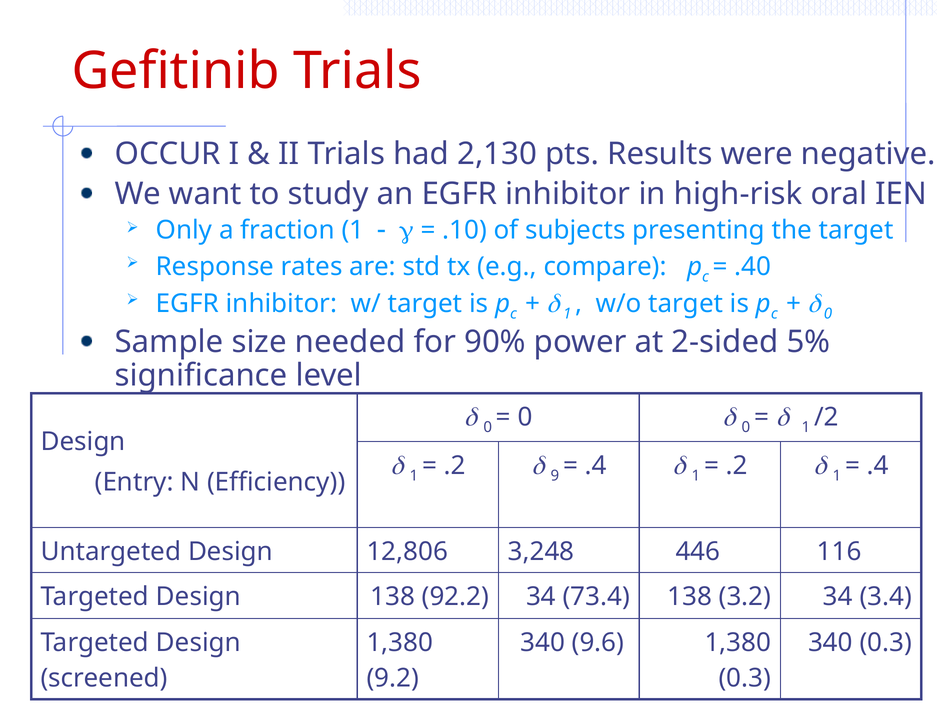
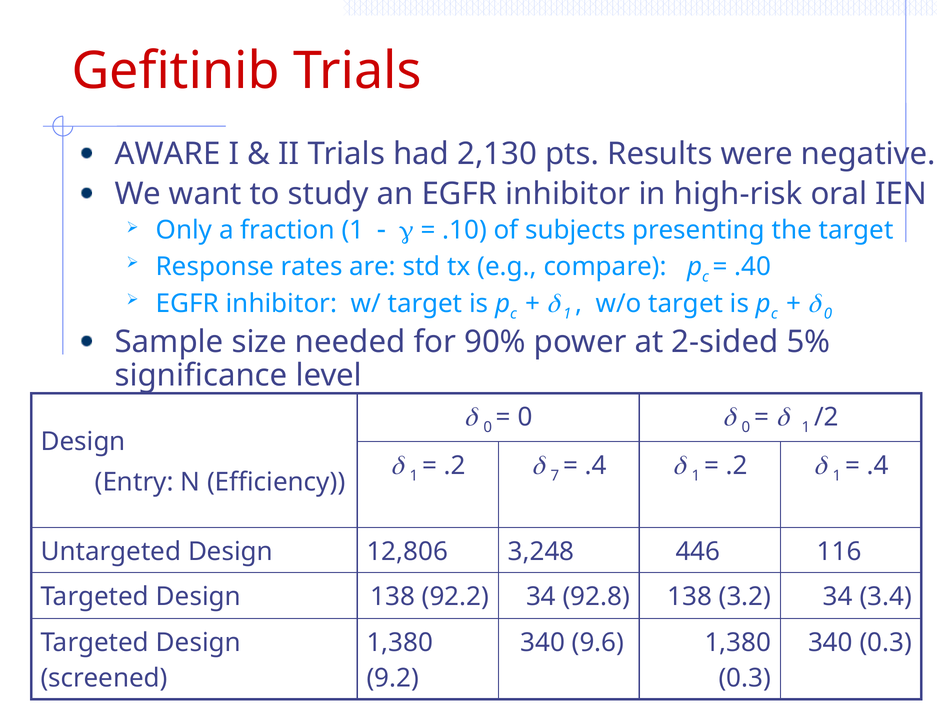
OCCUR: OCCUR -> AWARE (168, 154)
9: 9 -> 7 (555, 476)
73.4: 73.4 -> 92.8 (596, 596)
